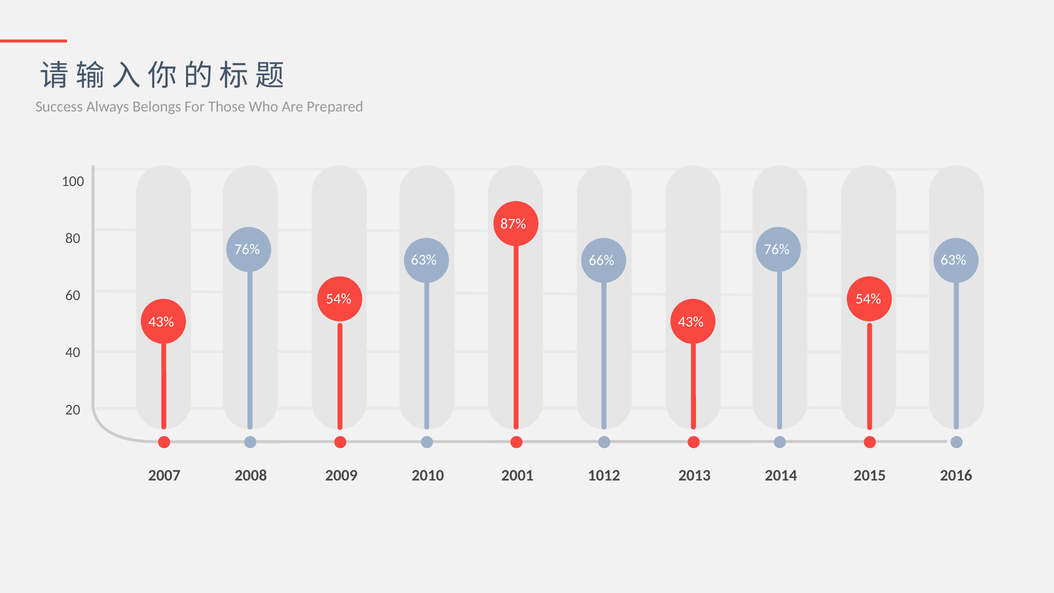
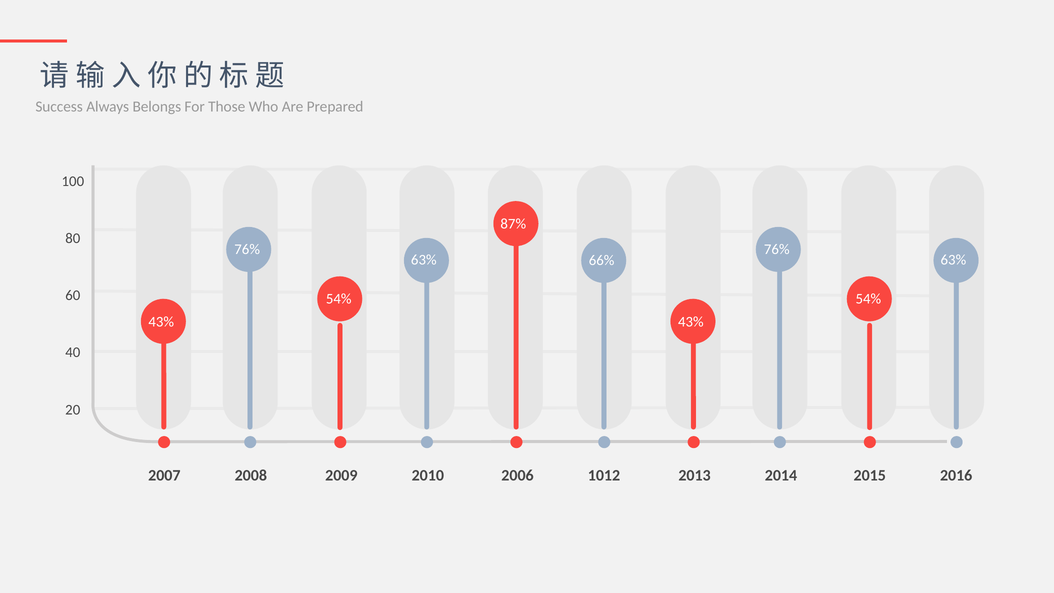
2001: 2001 -> 2006 (518, 475)
